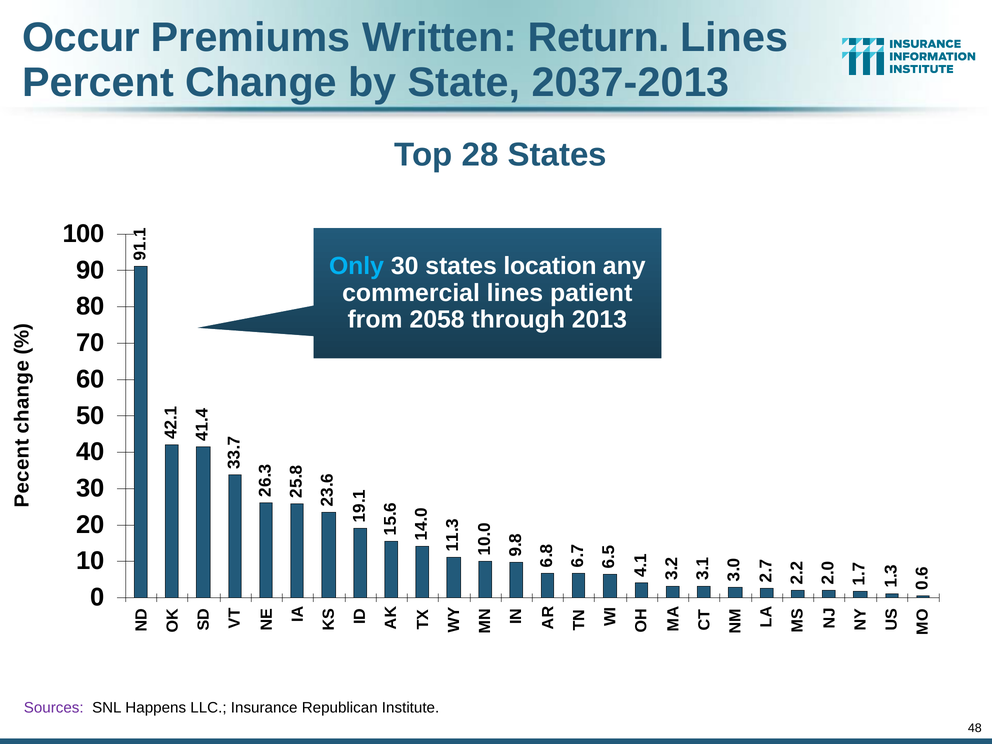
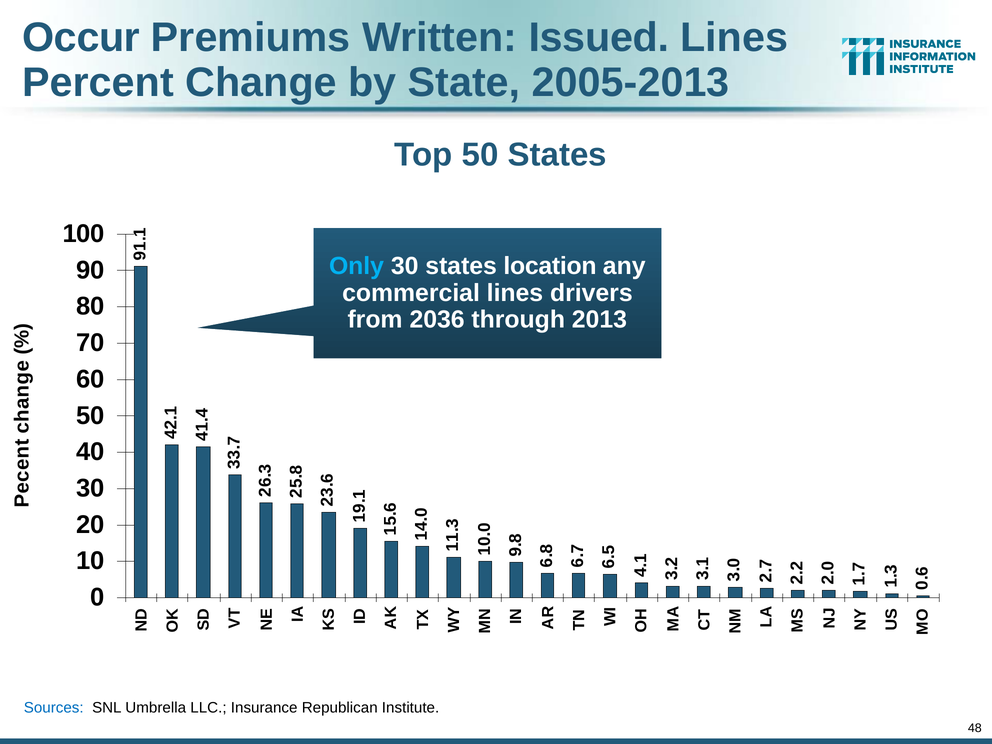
Return: Return -> Issued (599, 38)
2037-2013: 2037-2013 -> 2005-2013 (631, 82)
Top 28: 28 -> 50 (480, 155)
patient: patient -> drivers (591, 293)
2058: 2058 -> 2036 (437, 320)
Sources colour: purple -> blue (54, 708)
Happens: Happens -> Umbrella (156, 708)
